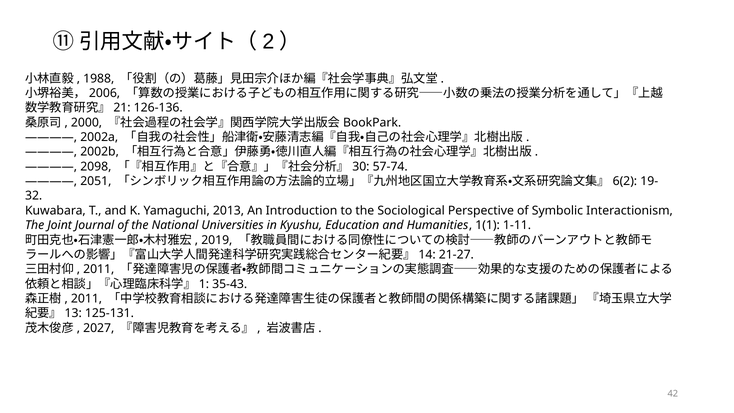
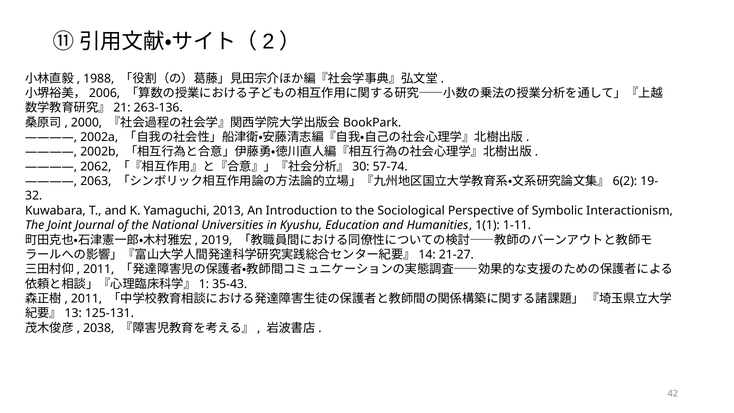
126-136: 126-136 -> 263-136 (158, 108)
2098: 2098 -> 2062 (96, 167)
2051: 2051 -> 2063 (96, 181)
2027: 2027 -> 2038 (99, 328)
